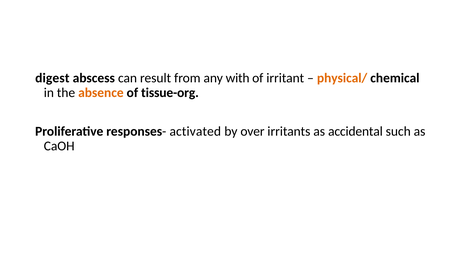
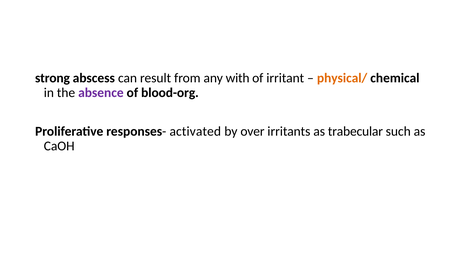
digest: digest -> strong (52, 78)
absence colour: orange -> purple (101, 92)
tissue-org: tissue-org -> blood-org (170, 92)
accidental: accidental -> trabecular (355, 131)
